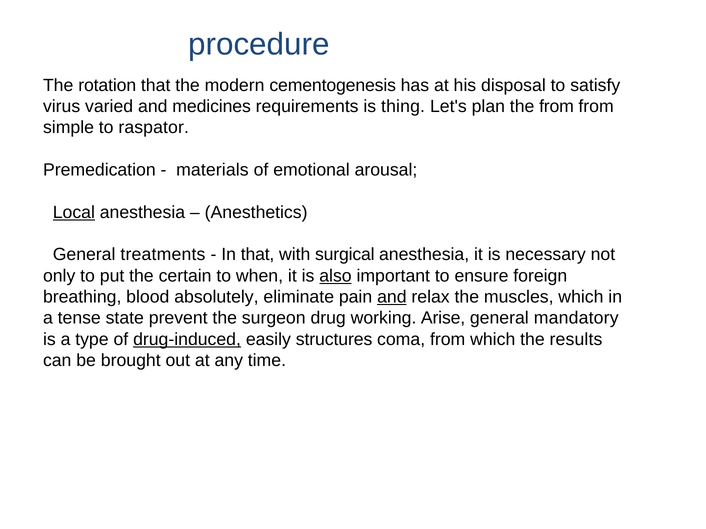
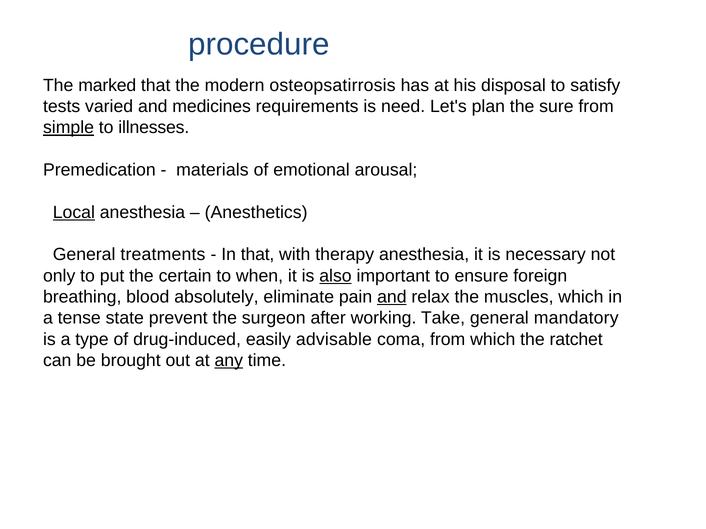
rotation: rotation -> marked (107, 85)
cementogenesis: cementogenesis -> osteopsatirrosis (333, 85)
virus: virus -> tests (62, 107)
thing: thing -> need (403, 107)
the from: from -> sure (556, 107)
simple underline: none -> present (69, 128)
raspator: raspator -> illnesses (154, 128)
surgical: surgical -> therapy (345, 255)
drug: drug -> after (328, 318)
Arise: Arise -> Take (443, 318)
drug-induced underline: present -> none (187, 340)
structures: structures -> advisable (334, 340)
results: results -> ratchet (576, 340)
any underline: none -> present (229, 361)
